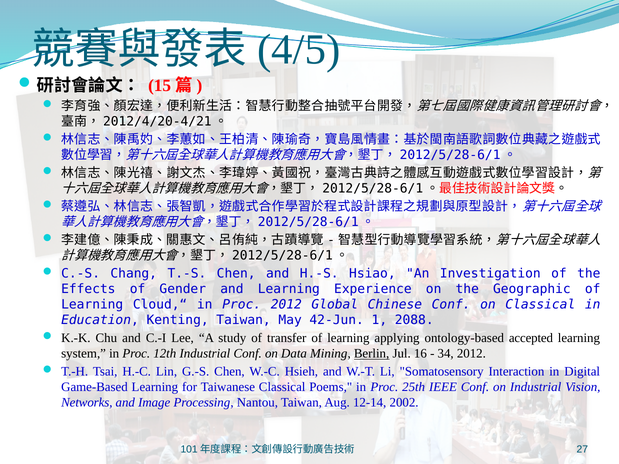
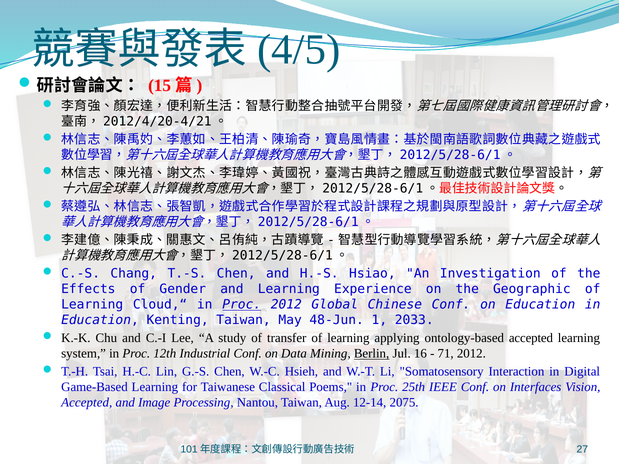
Proc underline: none -> present (242, 305)
on Classical: Classical -> Education (540, 305)
42-Jun: 42-Jun -> 48-Jun (337, 320)
2088: 2088 -> 2033 (414, 320)
34: 34 -> 71 (446, 354)
on Industrial: Industrial -> Interfaces (536, 387)
Networks: Networks -> Accepted (87, 403)
2002: 2002 -> 2075 (404, 403)
